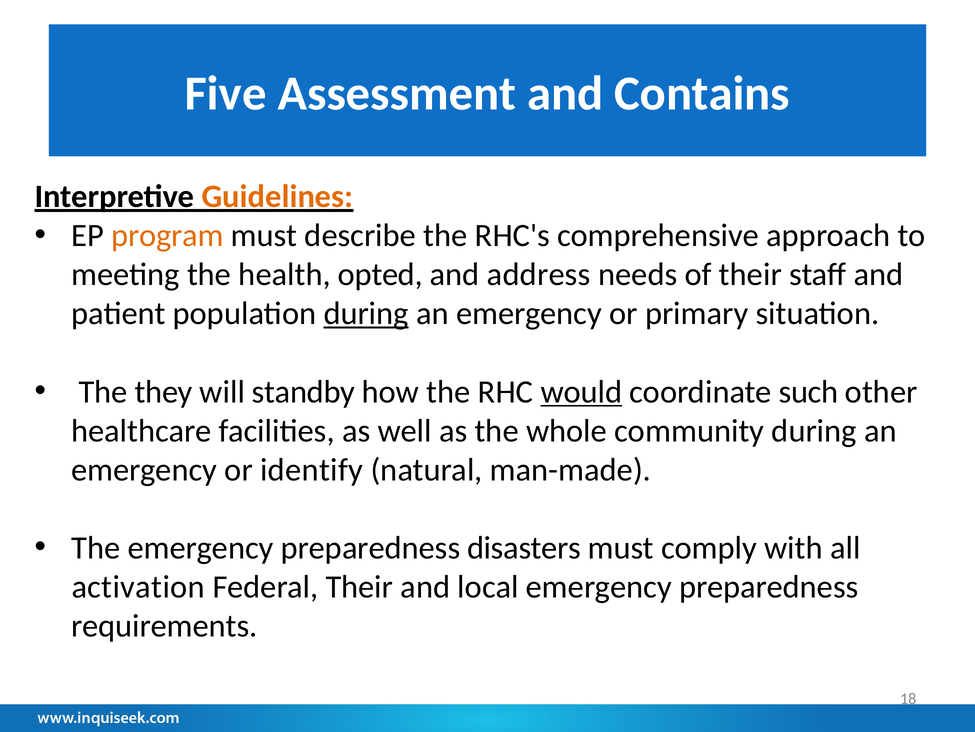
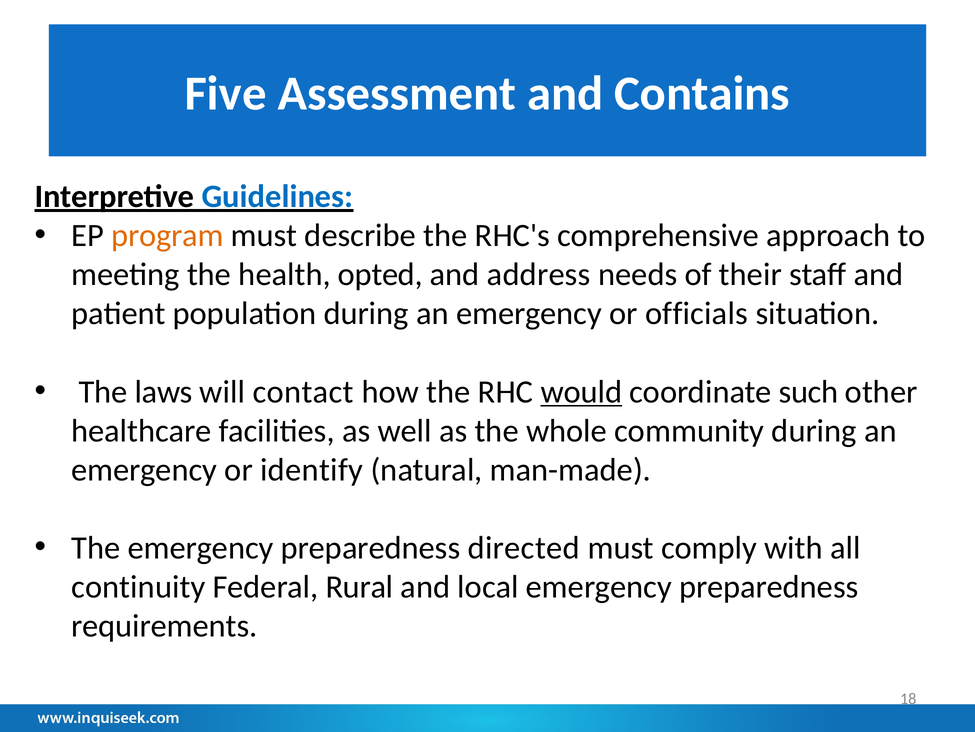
Guidelines colour: orange -> blue (277, 196)
during underline: present -> none (366, 313)
primary: primary -> officials (697, 313)
they: they -> laws (164, 391)
standby: standby -> contact (303, 391)
disasters: disasters -> directed (524, 547)
activation: activation -> continuity (138, 586)
Federal Their: Their -> Rural (360, 586)
